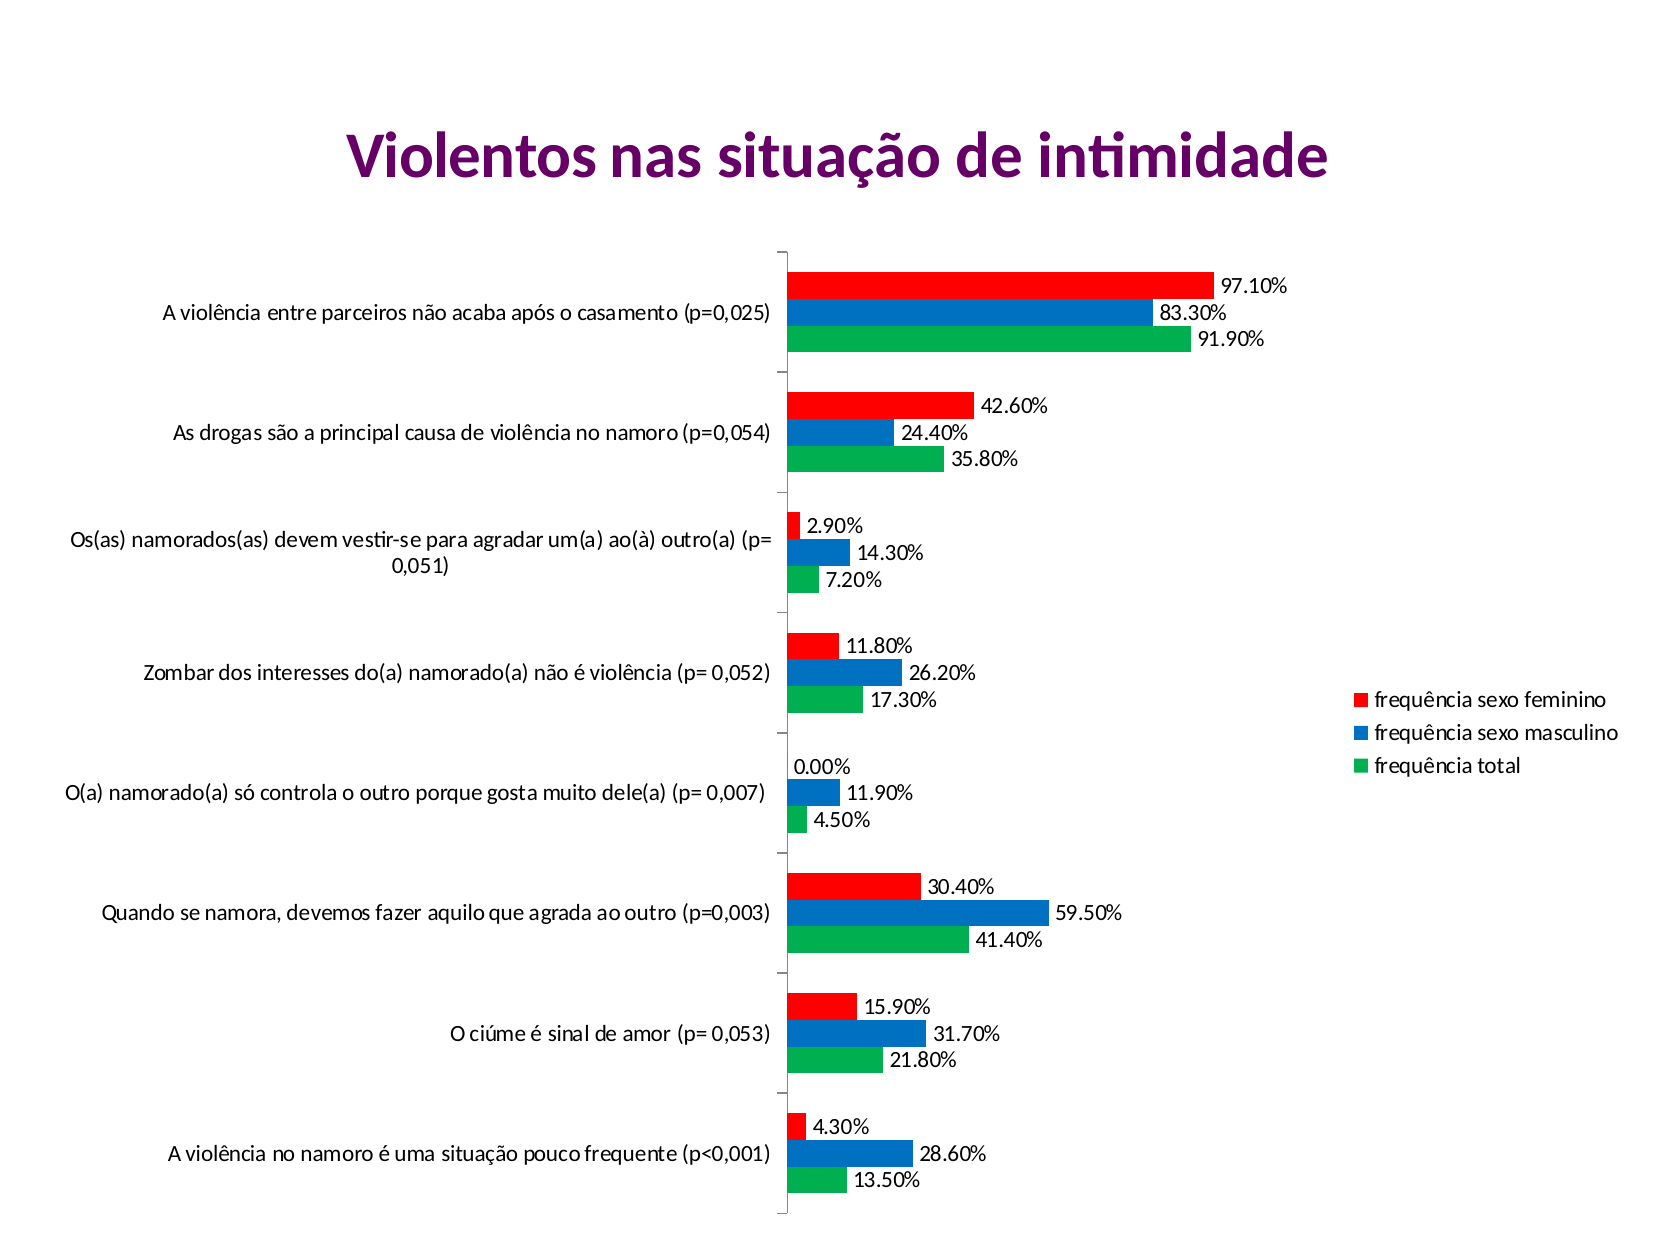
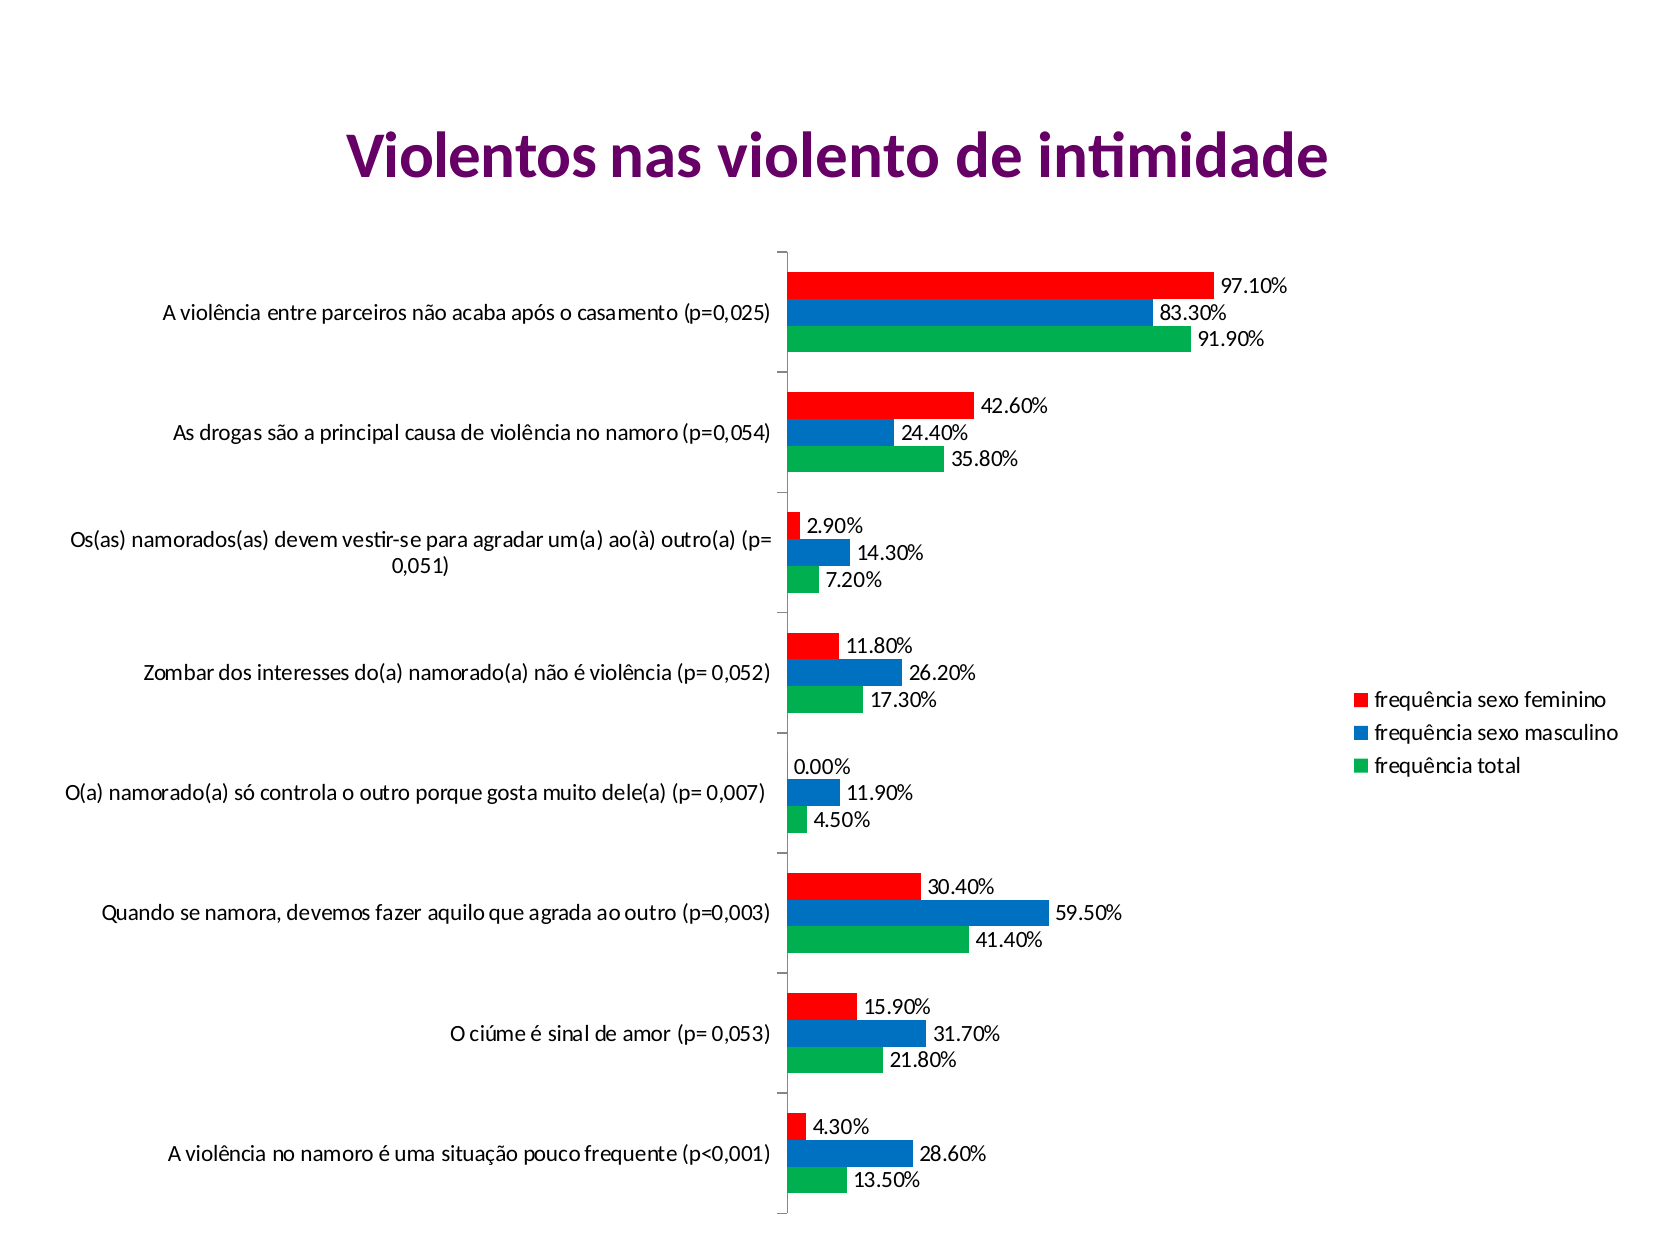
nas situação: situação -> violento (829, 156)
